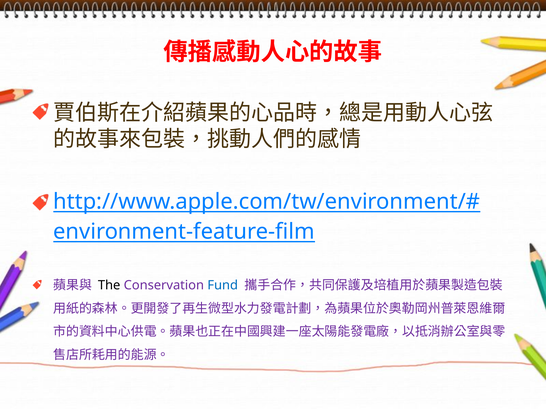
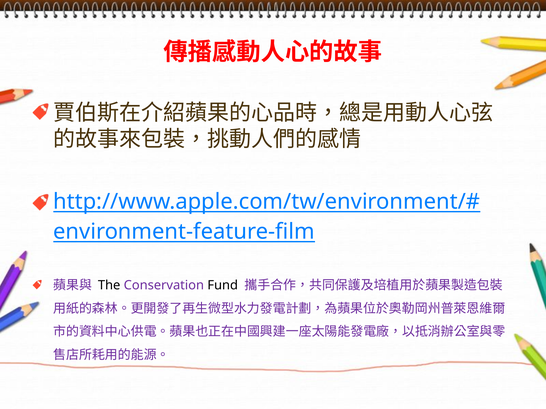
Fund colour: blue -> black (223, 286)
